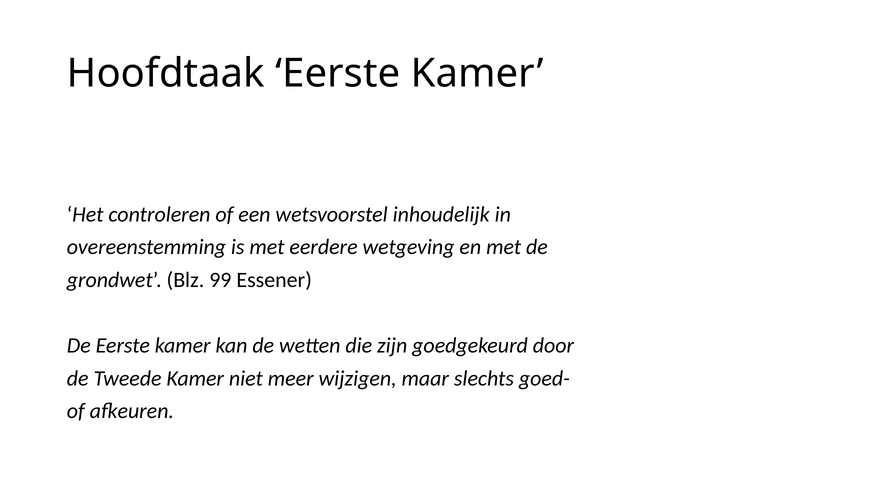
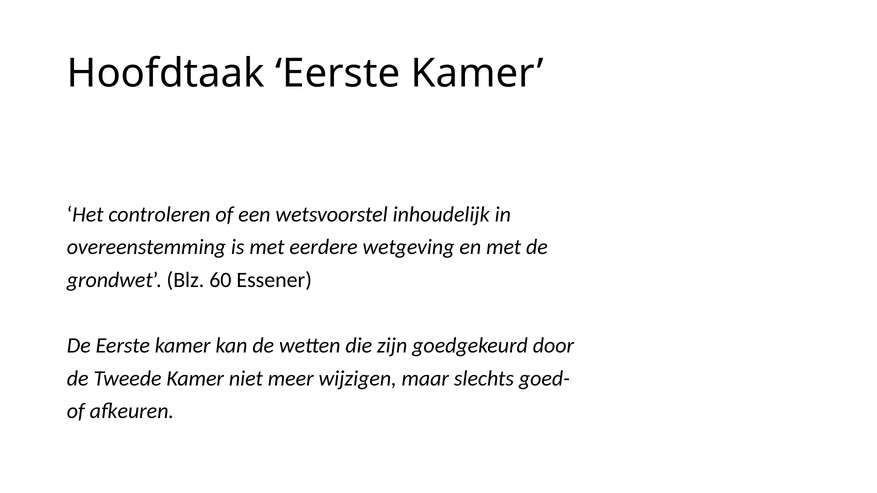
99: 99 -> 60 (220, 280)
